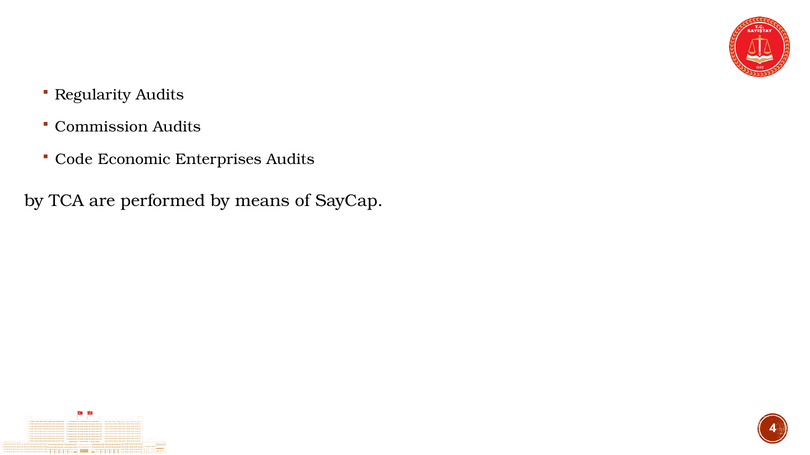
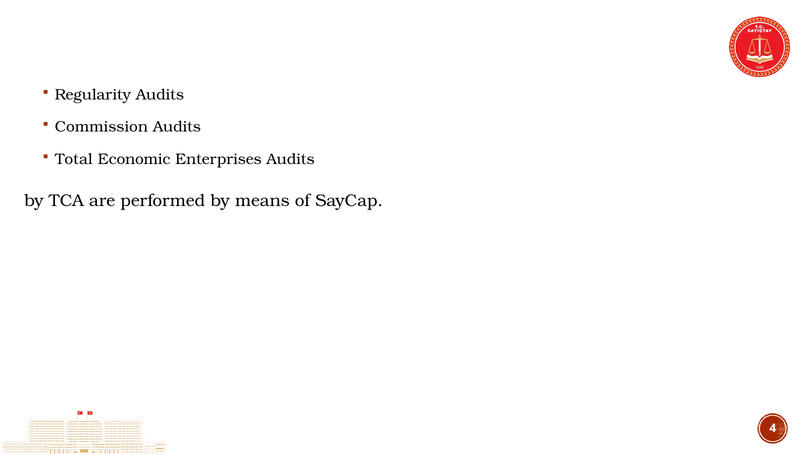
Code: Code -> Total (74, 159)
